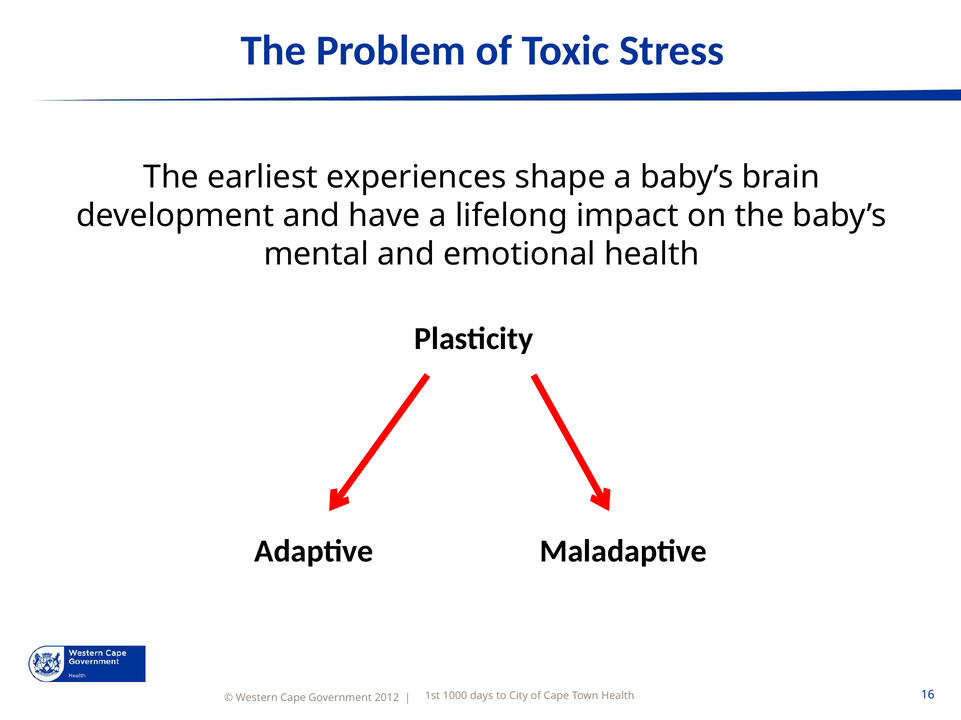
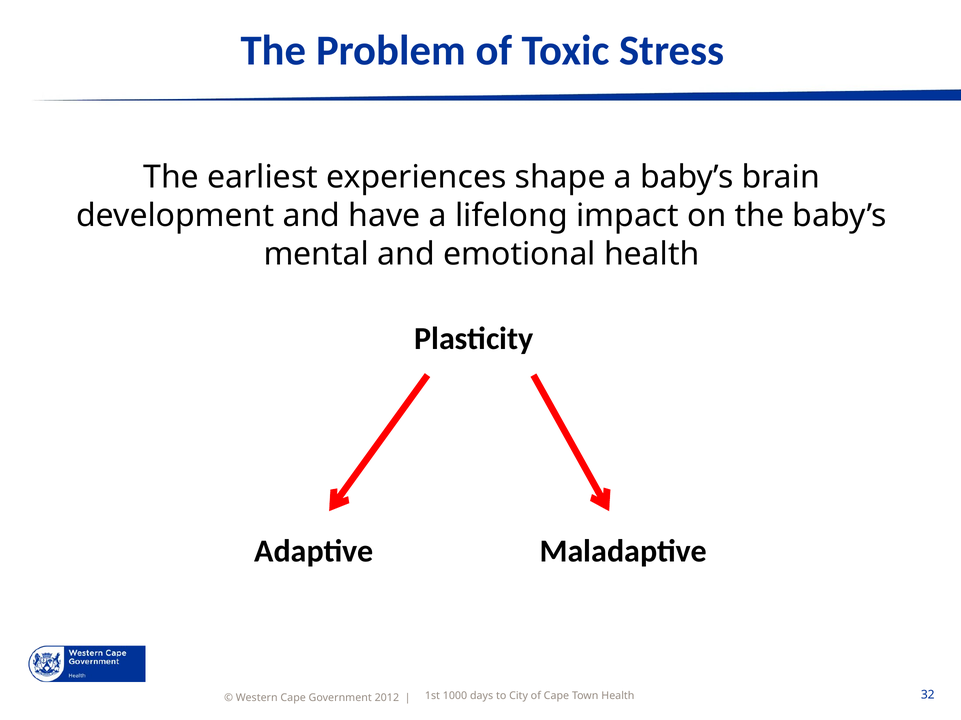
16: 16 -> 32 (928, 696)
